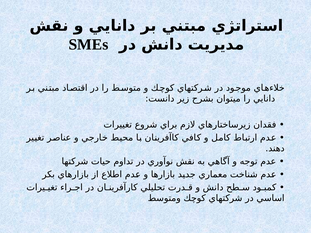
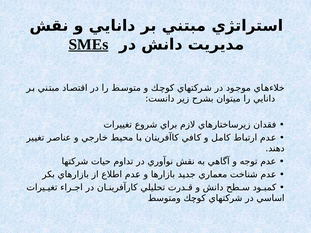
SMEs underline: none -> present (88, 44)
